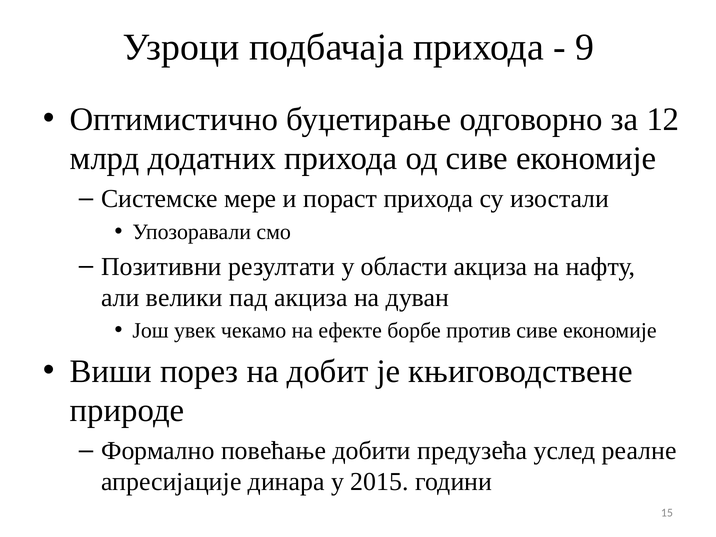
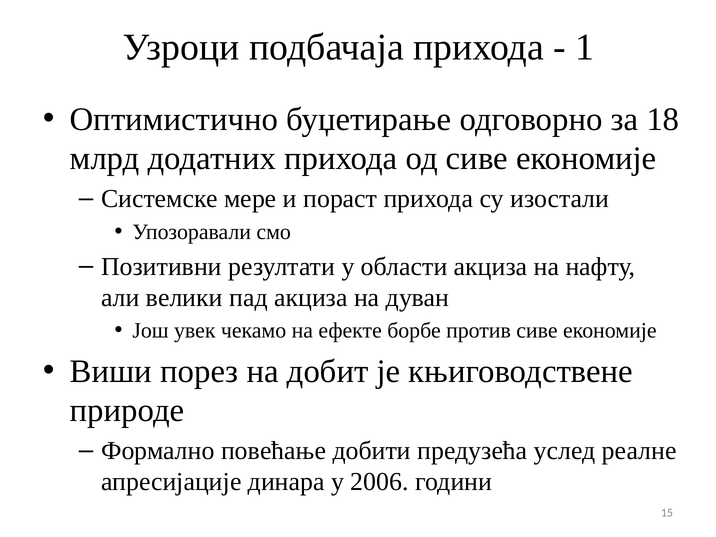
9: 9 -> 1 (585, 47)
12: 12 -> 18 (663, 119)
2015: 2015 -> 2006 (380, 482)
